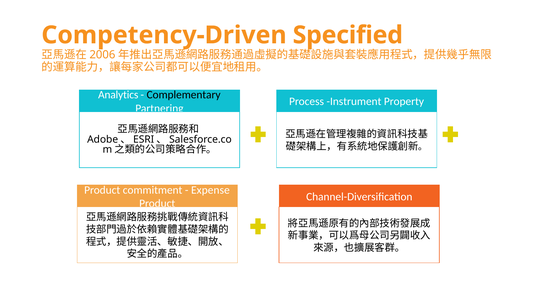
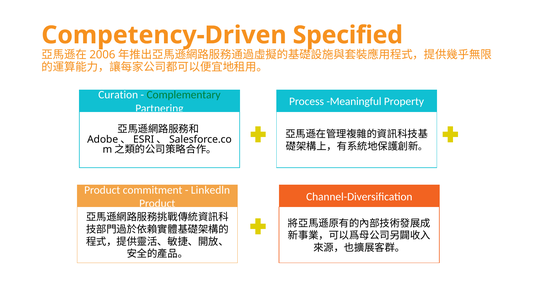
Analytics: Analytics -> Curation (118, 95)
Complementary colour: black -> green (184, 95)
Instrument: Instrument -> Meaningful (354, 101)
Expense: Expense -> Linkedln (210, 190)
